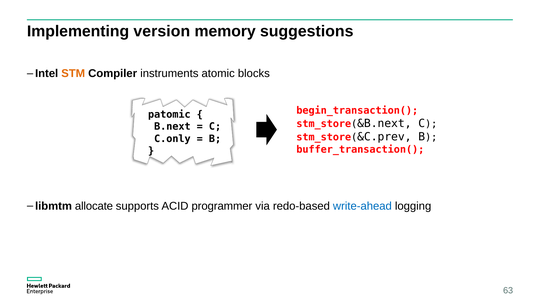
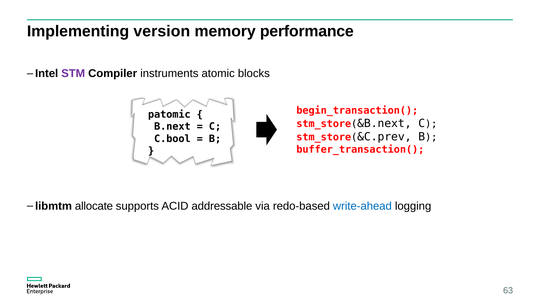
suggestions: suggestions -> performance (307, 31)
STM colour: orange -> purple (73, 74)
C.only: C.only -> C.bool (172, 139)
programmer: programmer -> addressable (222, 206)
